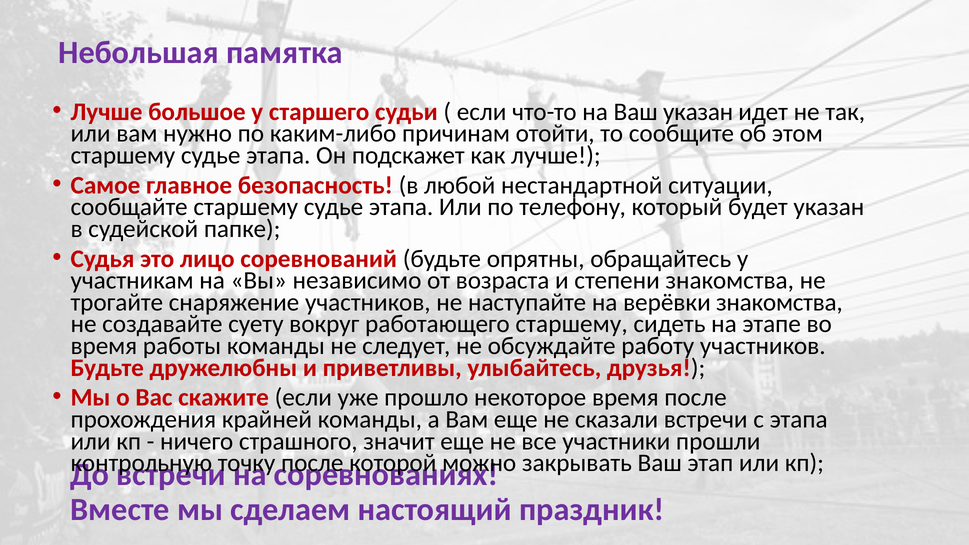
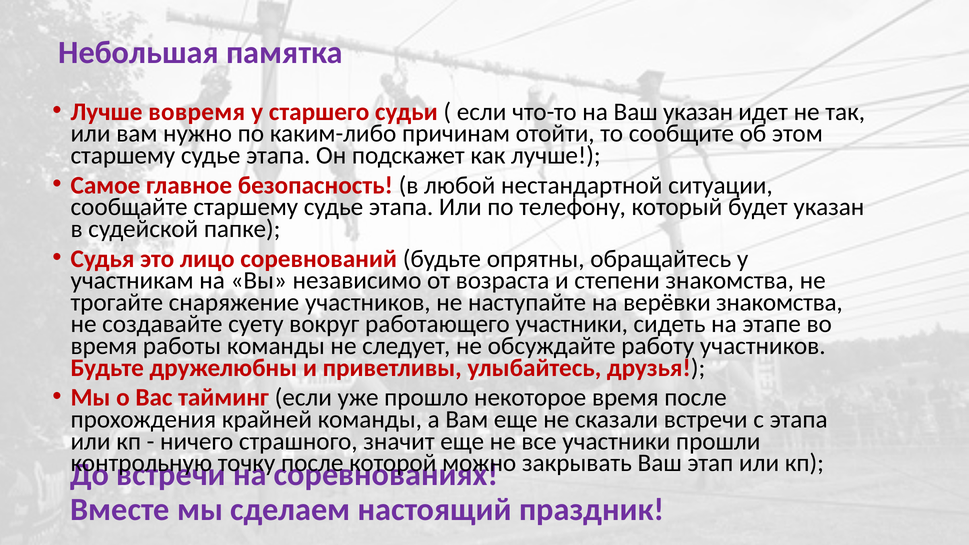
большое: большое -> вовремя (197, 112)
работающего старшему: старшему -> участники (572, 324)
скажите: скажите -> тайминг (224, 398)
